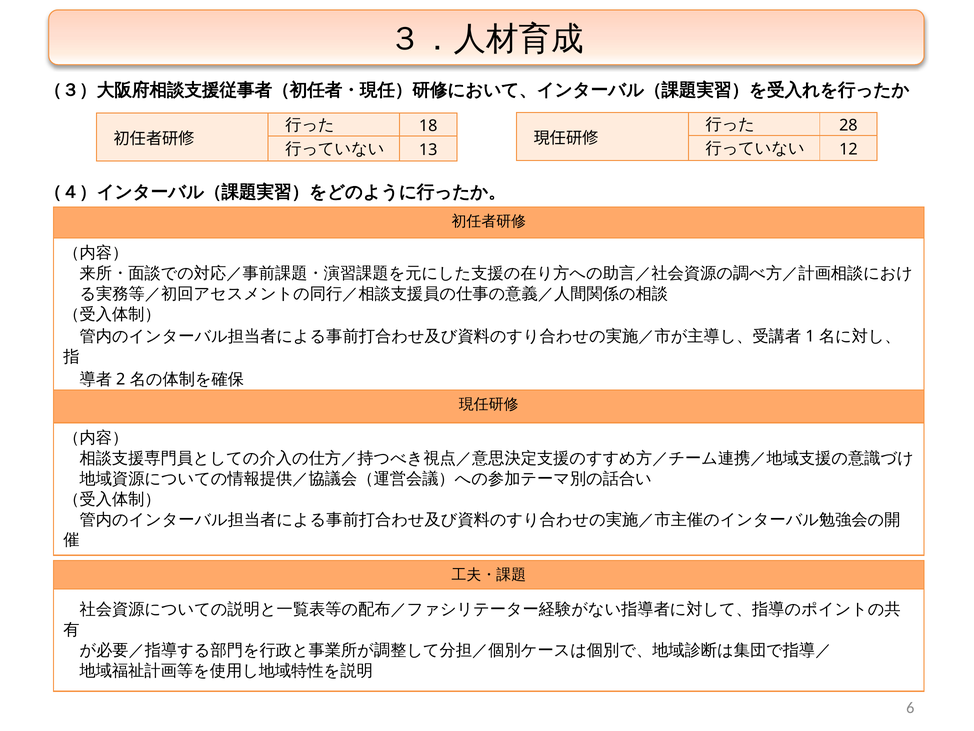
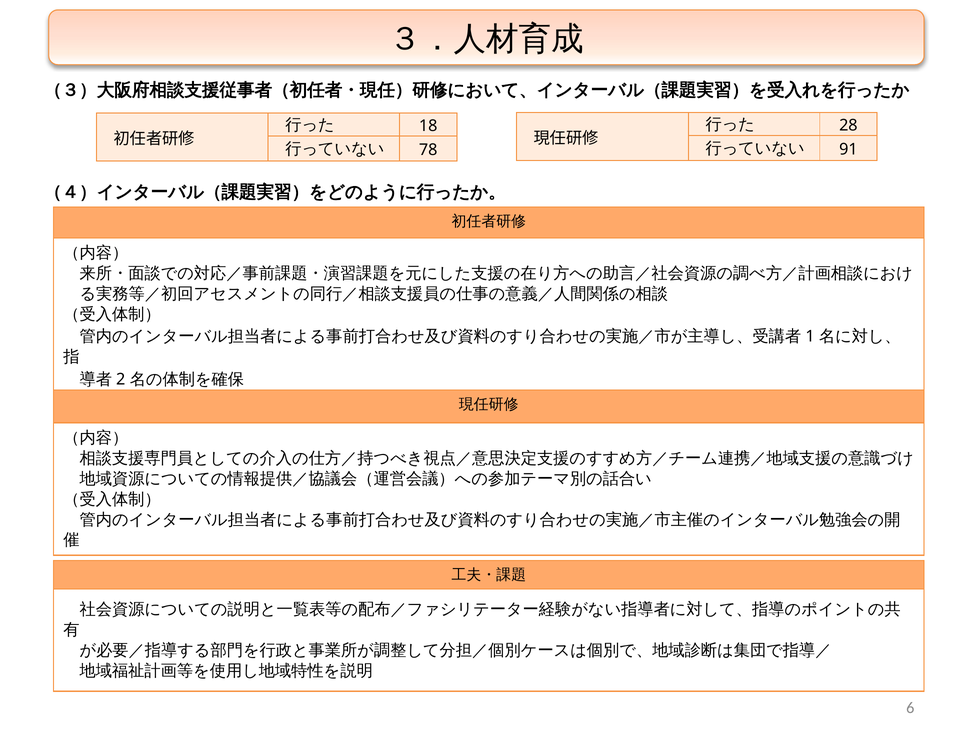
12: 12 -> 91 (848, 149)
13: 13 -> 78 (428, 150)
